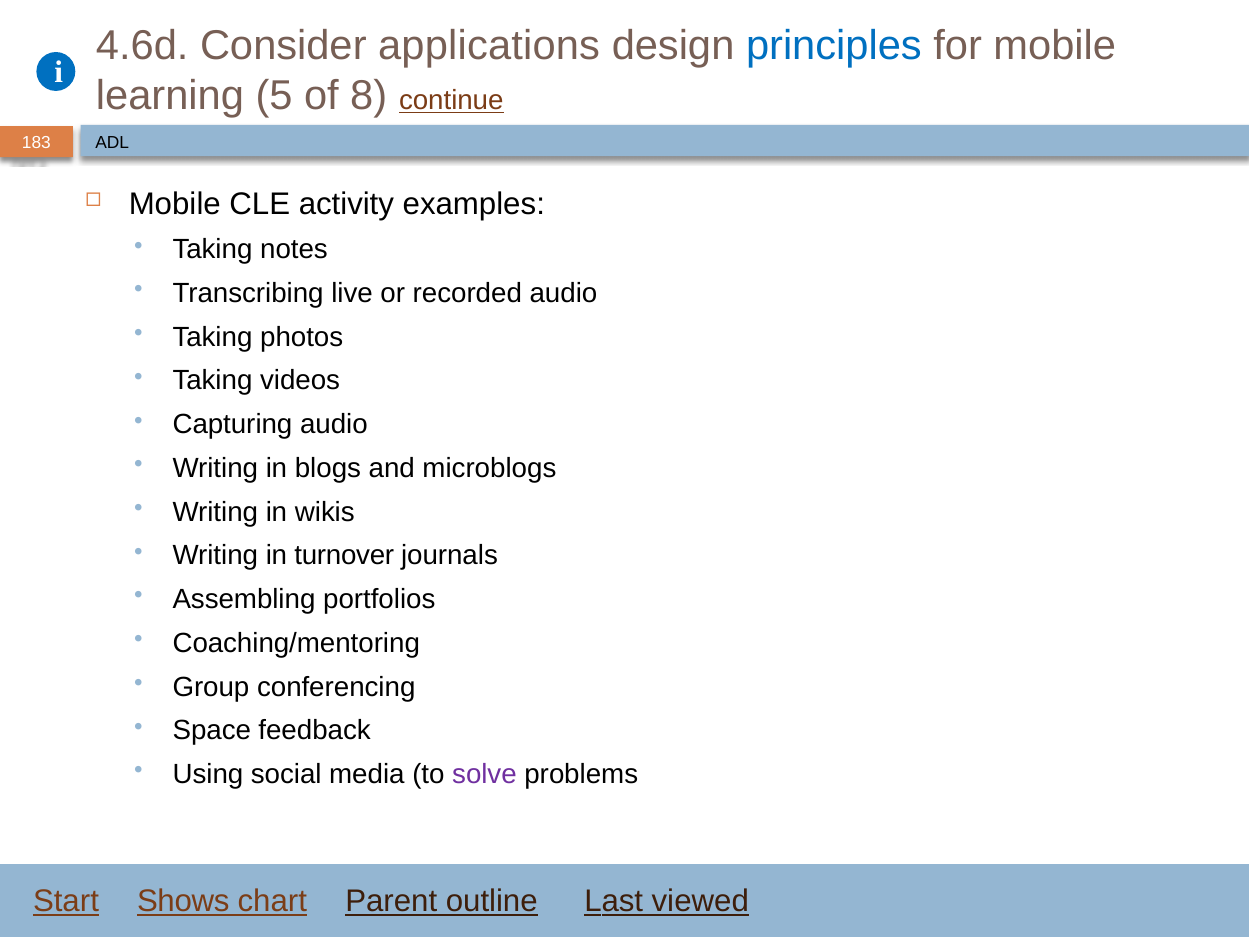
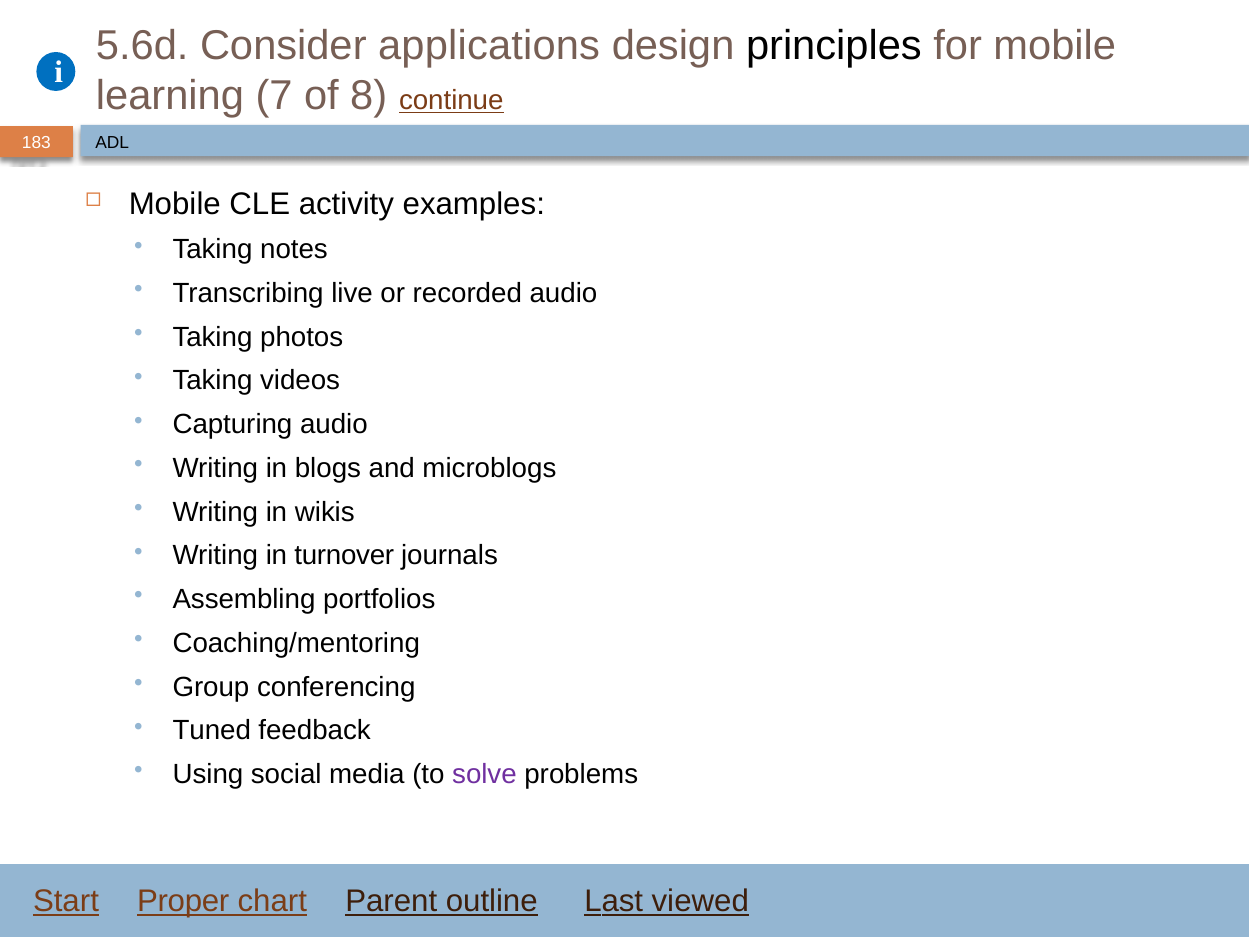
4.6d: 4.6d -> 5.6d (142, 46)
principles colour: blue -> black (834, 46)
5: 5 -> 7 (274, 96)
Space: Space -> Tuned (212, 730)
Shows: Shows -> Proper (183, 901)
